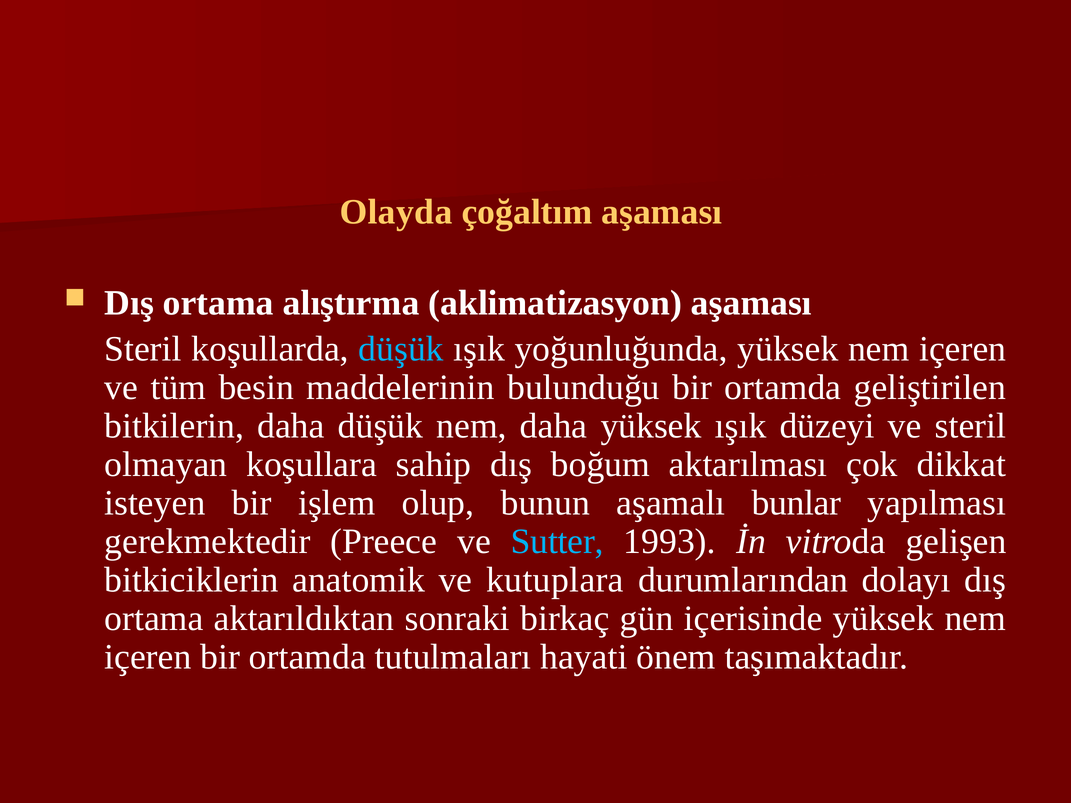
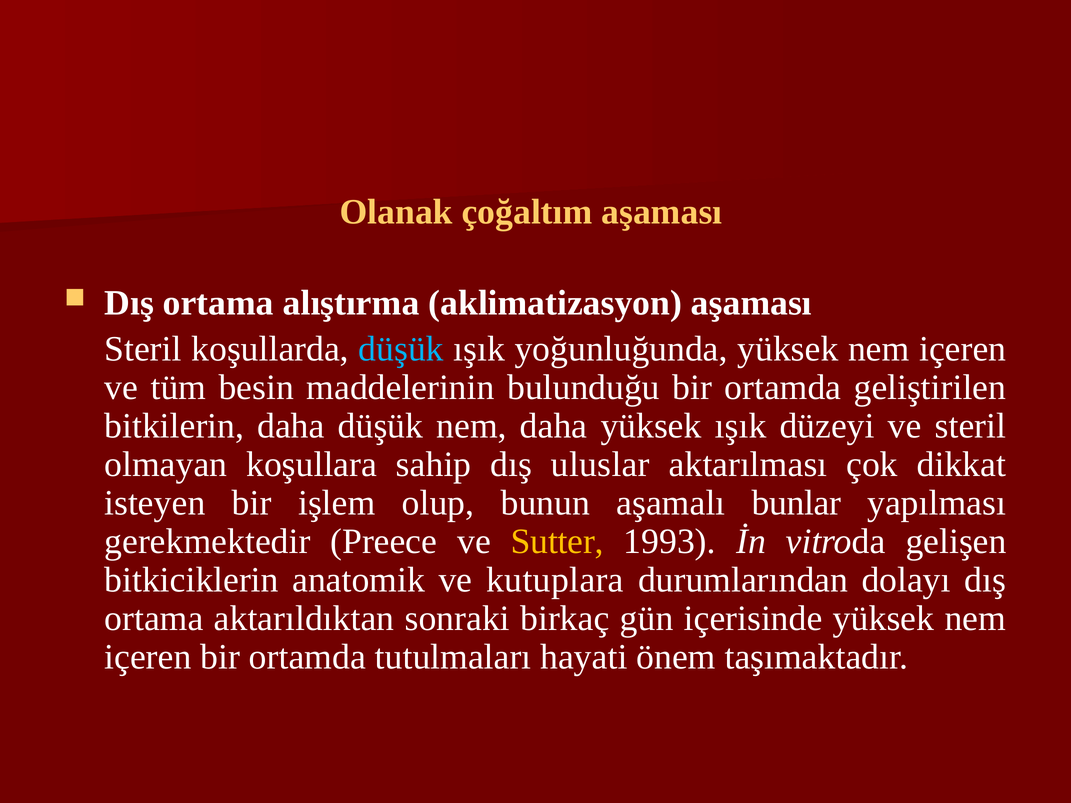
Olayda: Olayda -> Olanak (396, 212)
boğum: boğum -> uluslar (600, 464)
Sutter colour: light blue -> yellow (557, 542)
